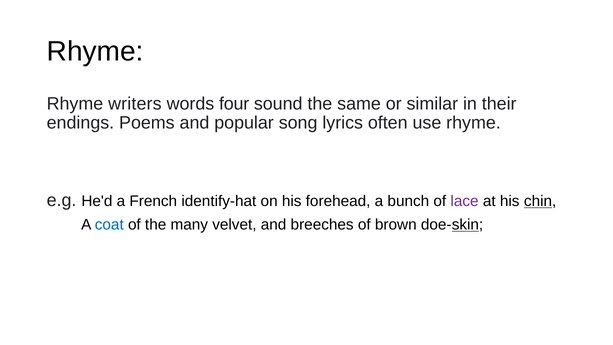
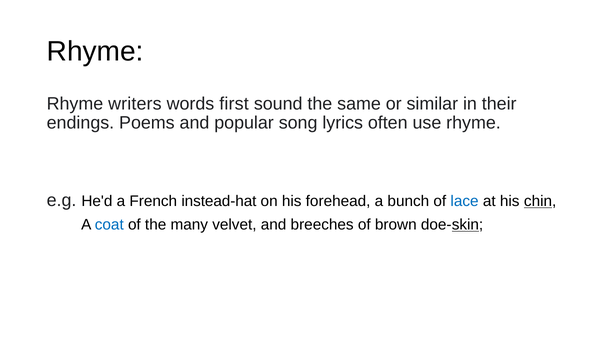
four: four -> first (234, 104)
identify-hat: identify-hat -> instead-hat (219, 201)
lace colour: purple -> blue (465, 201)
